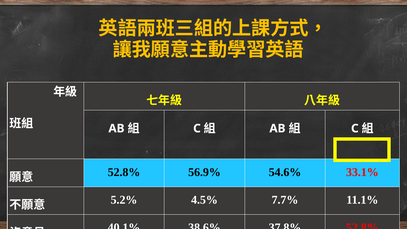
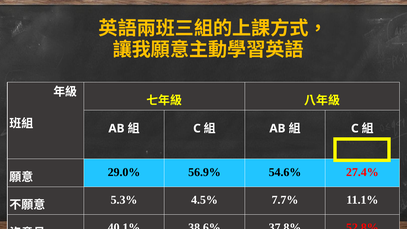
52.8%: 52.8% -> 29.0% (124, 172)
33.1%: 33.1% -> 27.4% (362, 172)
5.2%: 5.2% -> 5.3% (124, 200)
